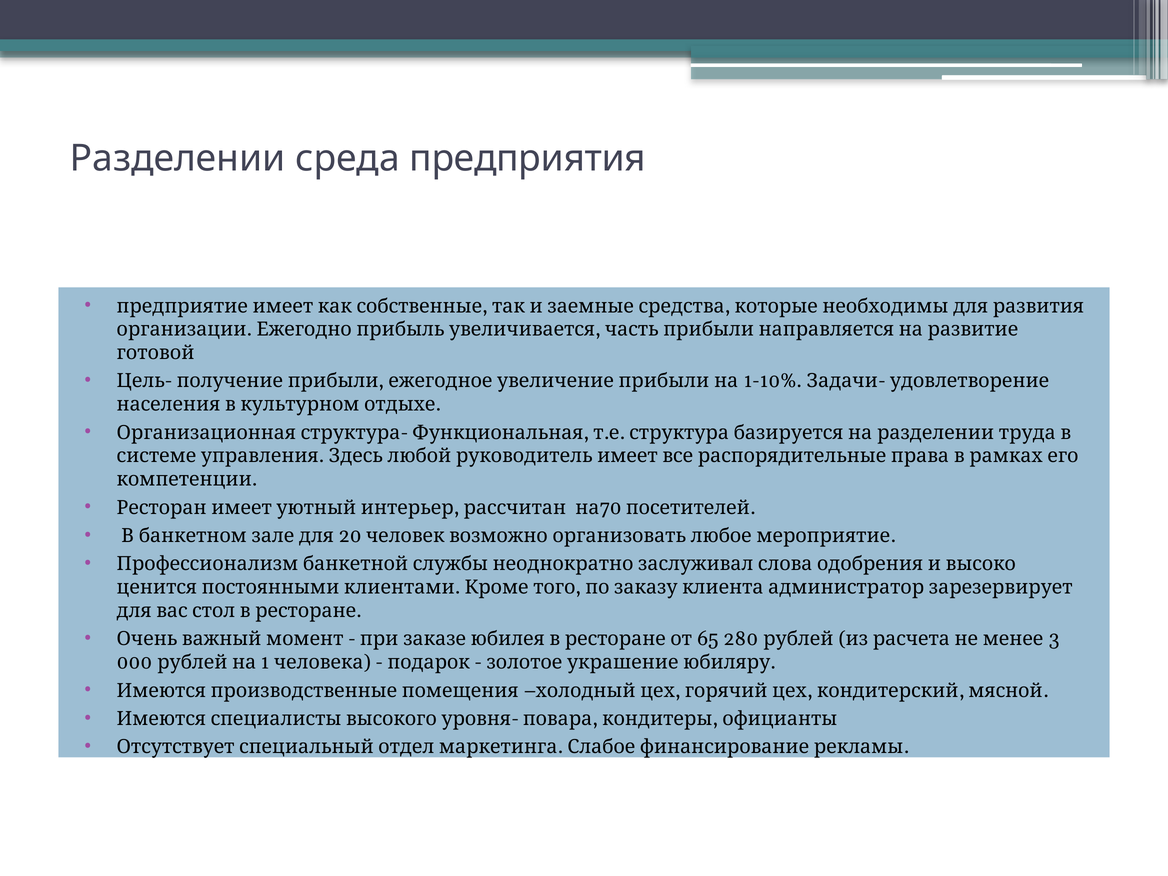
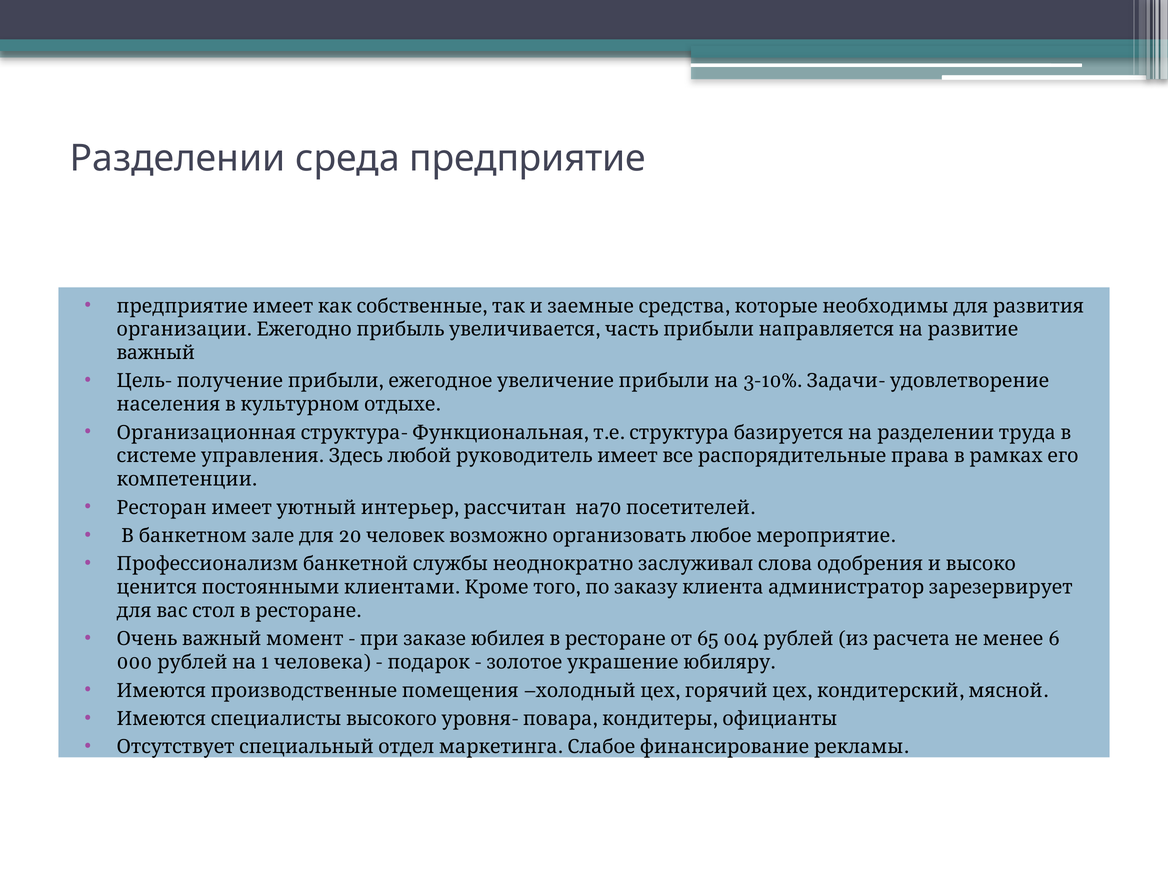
предприятия: предприятия -> предприятие (528, 158)
готовой: готовой -> важный (156, 353)
1-10%: 1-10% -> 3-10% (773, 381)
280: 280 -> 004 (741, 639)
3: 3 -> 6 (1054, 639)
